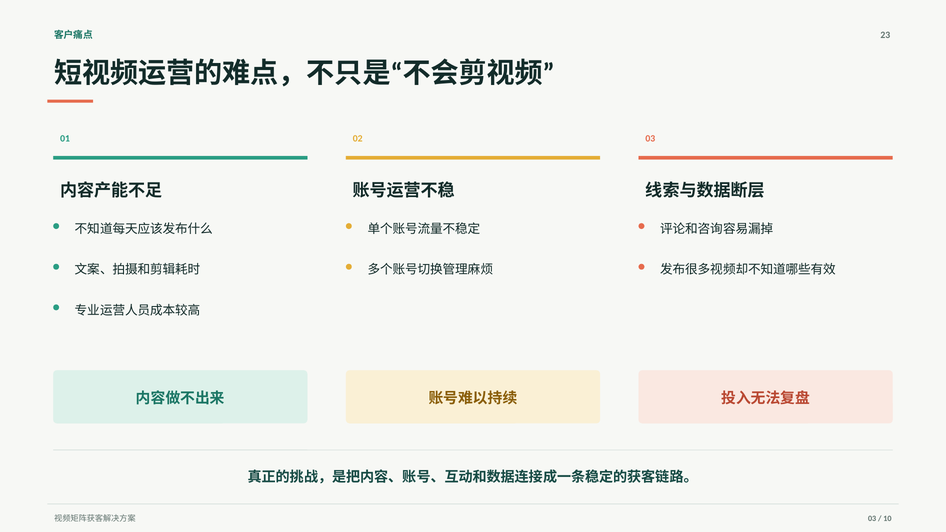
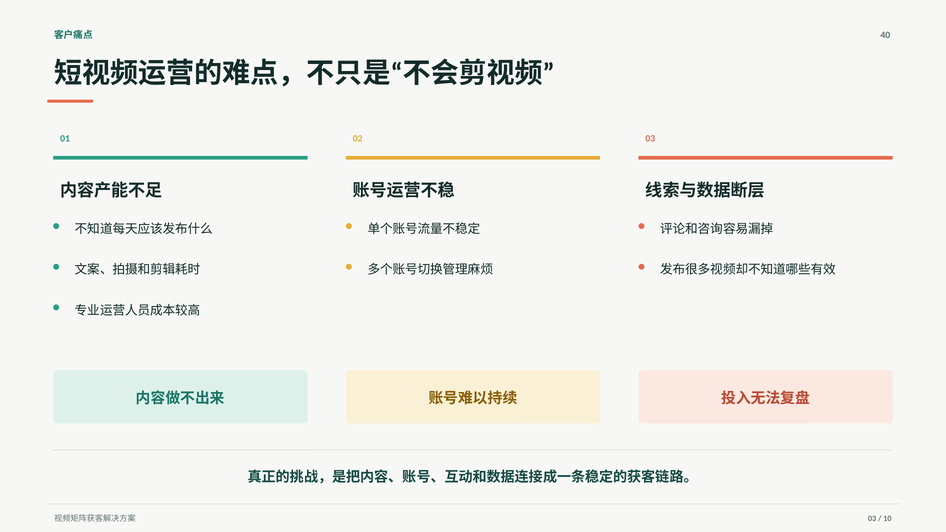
23: 23 -> 40 (885, 35)
